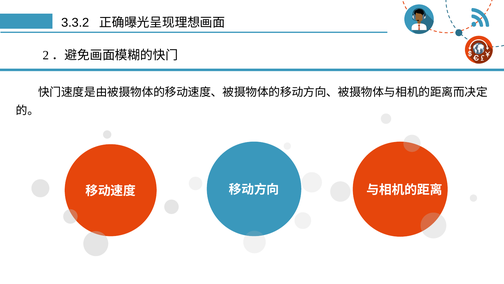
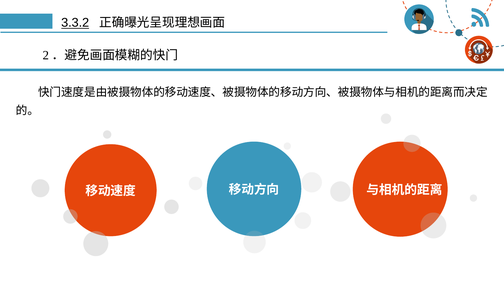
3.3.2 underline: none -> present (75, 23)
